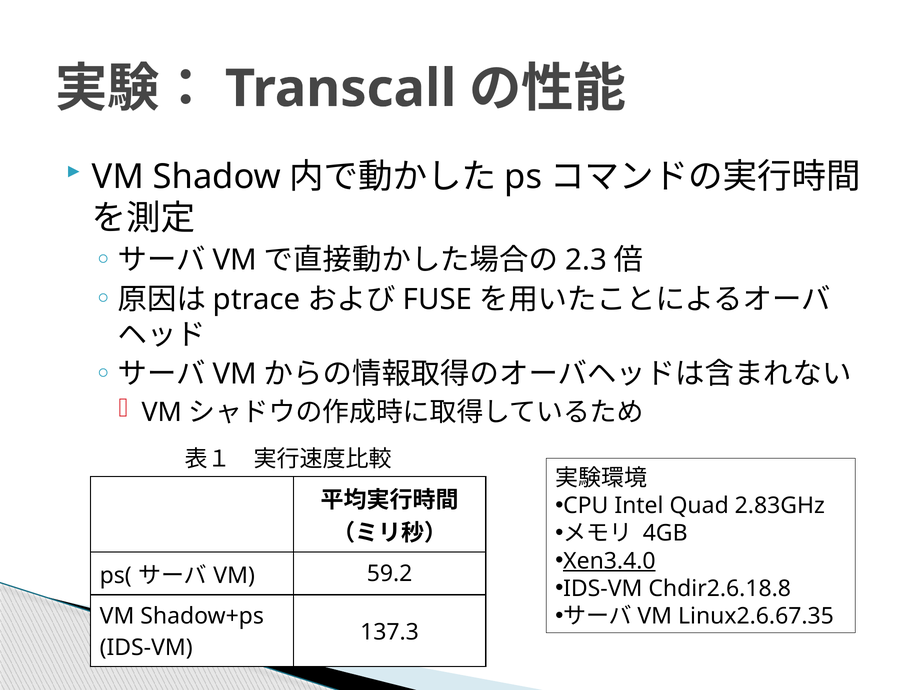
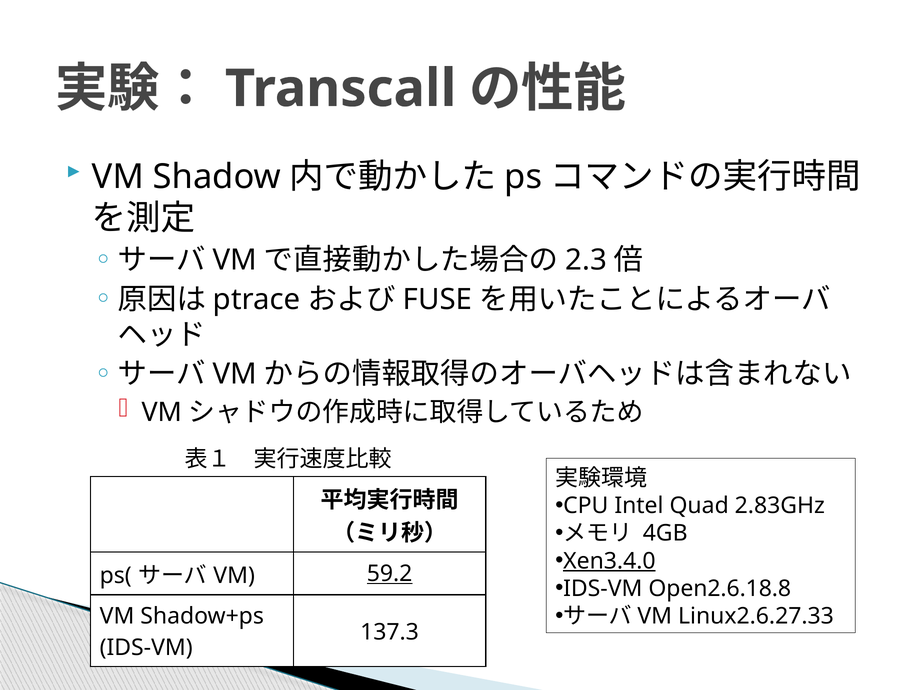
59.2 underline: none -> present (390, 574)
Chdir2.6.18.8: Chdir2.6.18.8 -> Open2.6.18.8 (720, 589)
Linux2.6.67.35: Linux2.6.67.35 -> Linux2.6.27.33 (756, 616)
